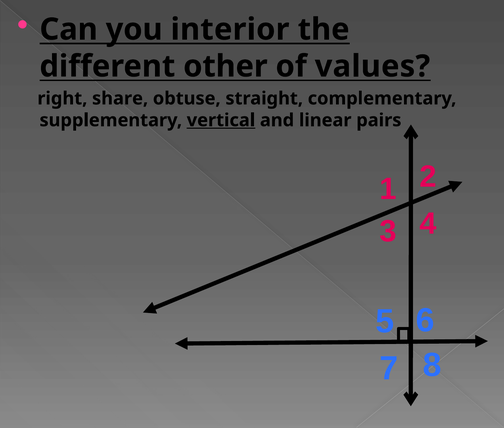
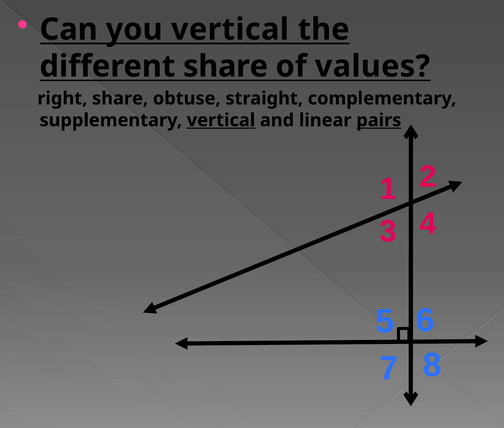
you interior: interior -> vertical (230, 29)
different other: other -> share (226, 66)
pairs underline: none -> present (379, 120)
